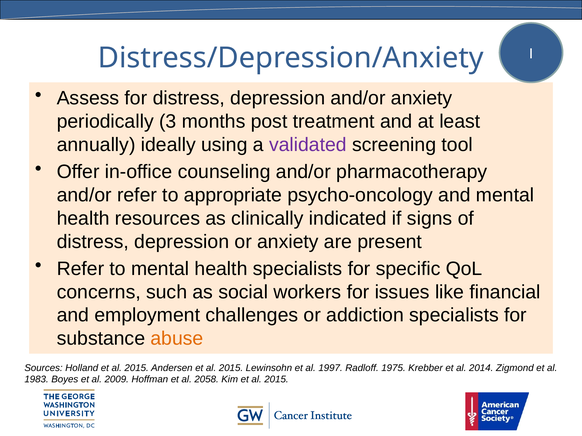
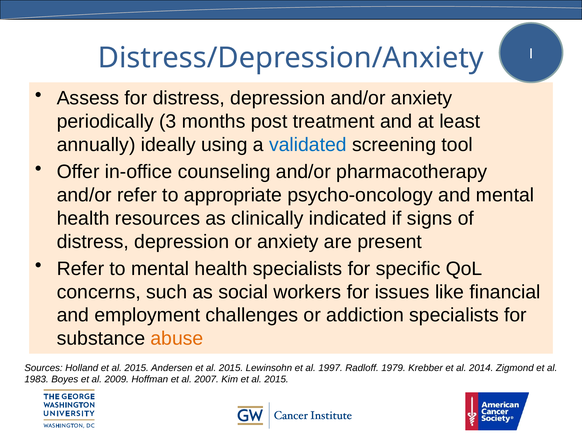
validated colour: purple -> blue (308, 145)
1975: 1975 -> 1979 (393, 368)
2058: 2058 -> 2007 (207, 380)
